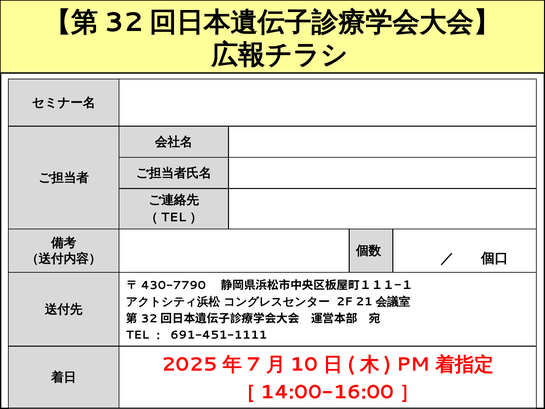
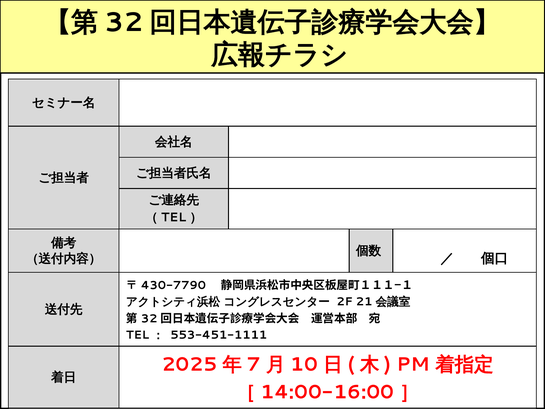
691-451-1111: 691-451-1111 -> 553-451-1111 (219, 335)
